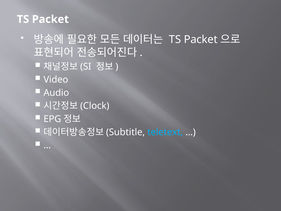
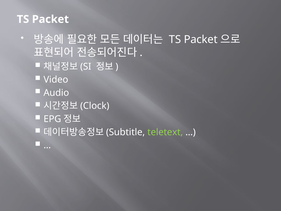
teletext colour: light blue -> light green (165, 132)
